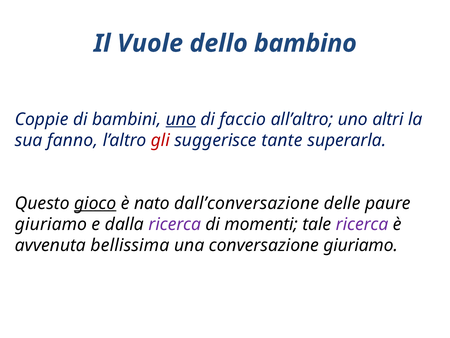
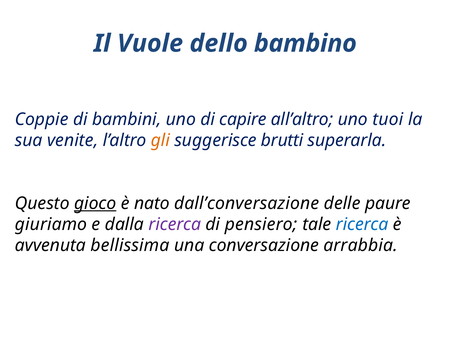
uno underline: present -> none (181, 119)
faccio: faccio -> capire (243, 119)
altri: altri -> tuoi (388, 119)
fanno: fanno -> venite (73, 140)
gli colour: red -> orange (160, 140)
tante: tante -> brutti (282, 140)
momenti: momenti -> pensiero (261, 224)
ricerca colour: purple -> blue (362, 224)
conversazione giuriamo: giuriamo -> arrabbia (361, 245)
